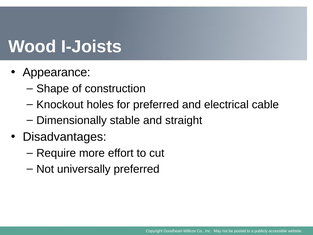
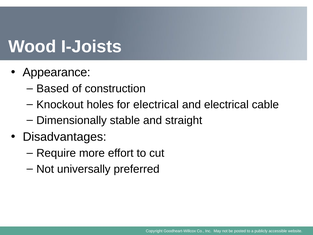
Shape: Shape -> Based (53, 89)
for preferred: preferred -> electrical (156, 104)
